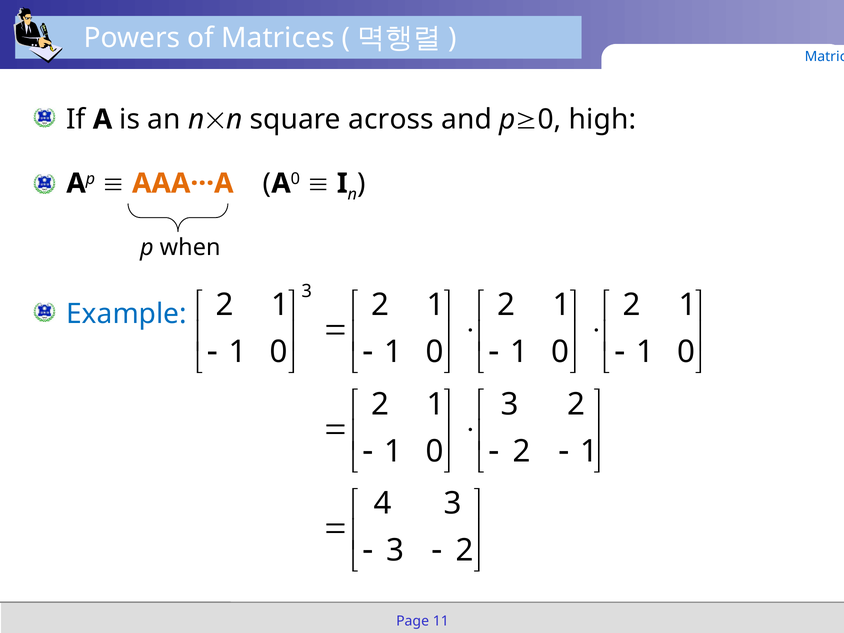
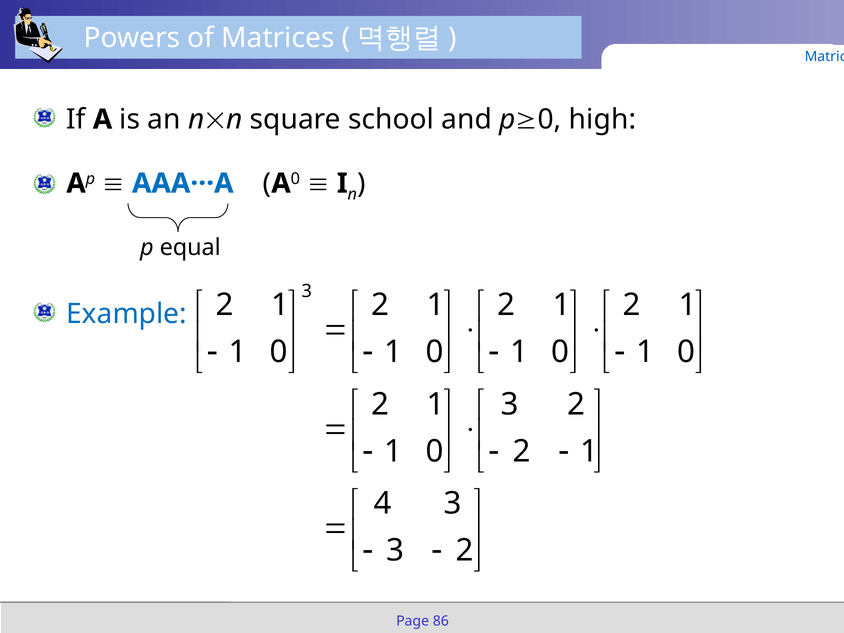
across: across -> school (391, 119)
AAA···A colour: orange -> blue (183, 183)
when: when -> equal (190, 247)
11: 11 -> 86 (441, 621)
